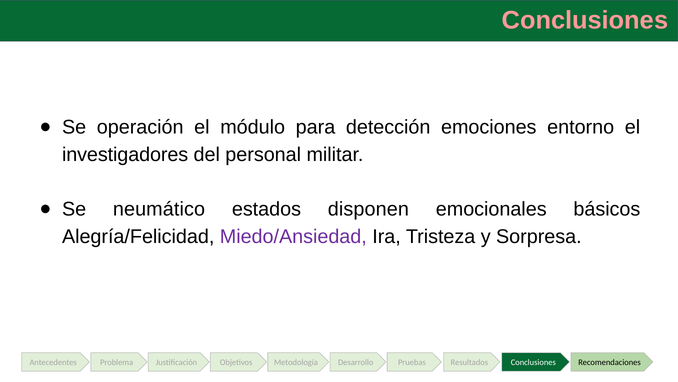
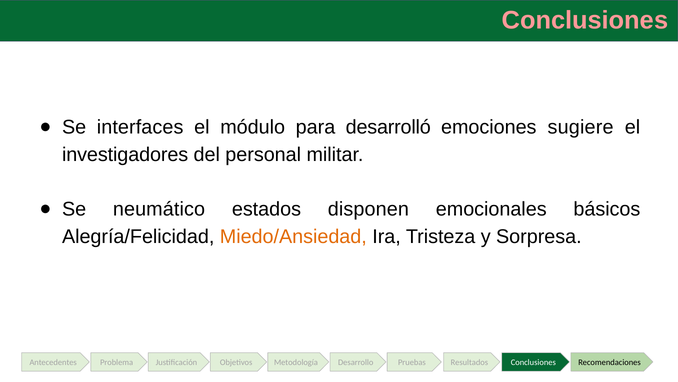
operación: operación -> interfaces (140, 127)
detección: detección -> desarrolló (388, 127)
entorno: entorno -> sugiere (581, 127)
Miedo/Ansiedad colour: purple -> orange (293, 236)
